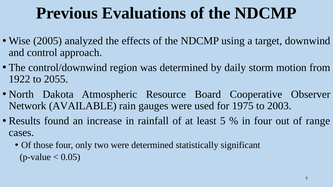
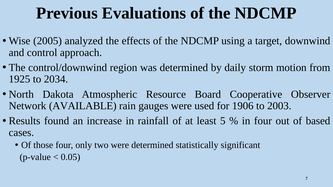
1922: 1922 -> 1925 (19, 79)
2055: 2055 -> 2034 (56, 79)
1975: 1975 -> 1906 (243, 106)
range: range -> based (318, 121)
